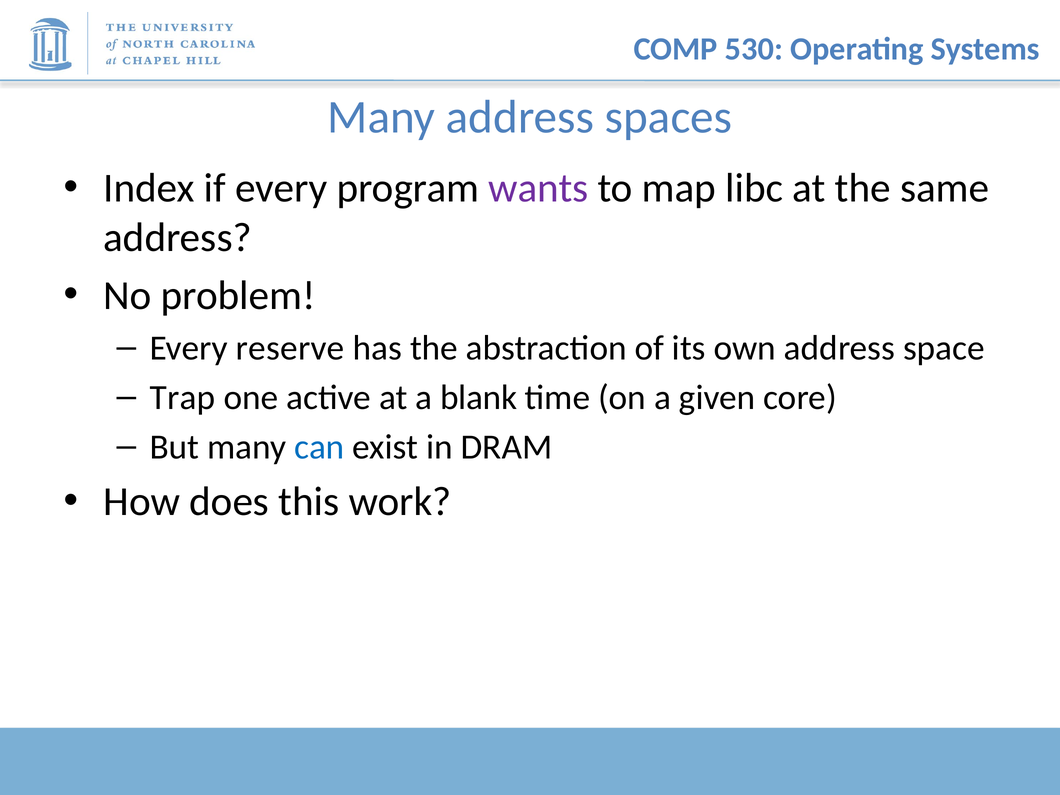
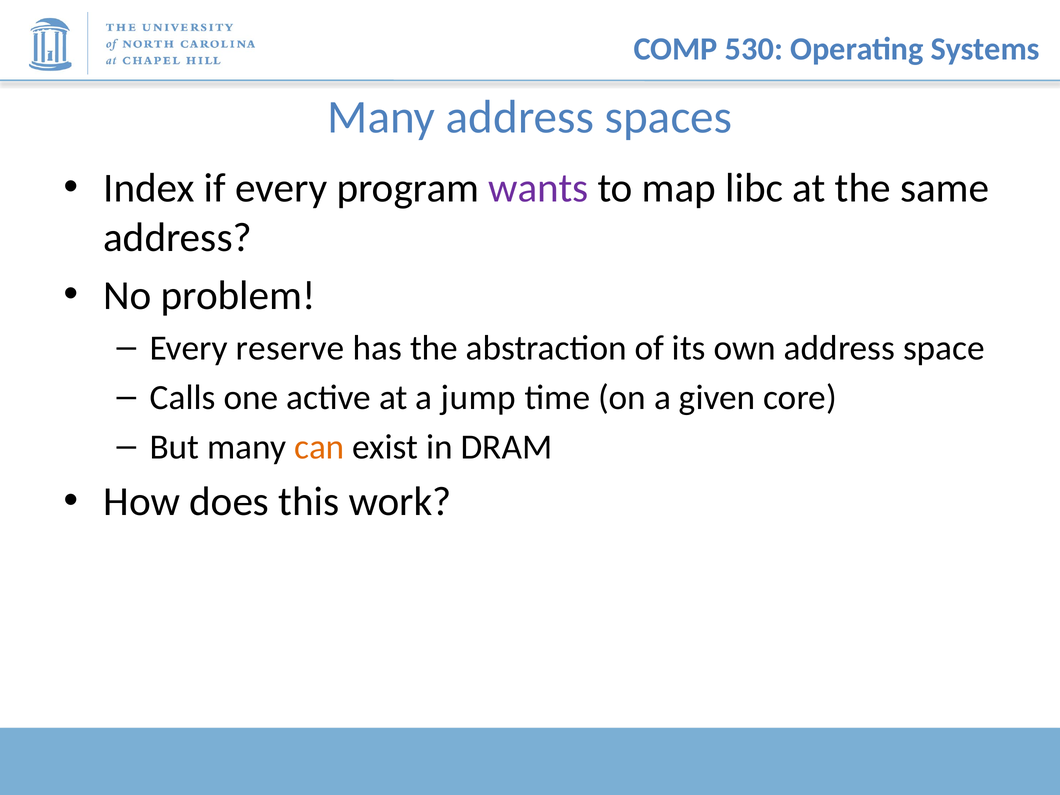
Trap: Trap -> Calls (183, 398)
blank: blank -> jump (478, 398)
can colour: blue -> orange (319, 447)
